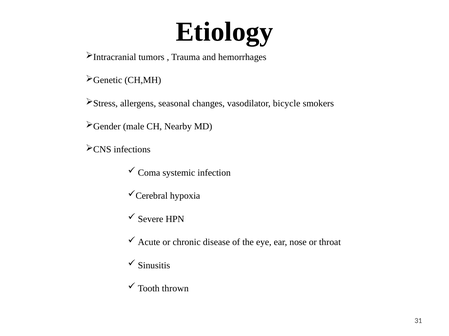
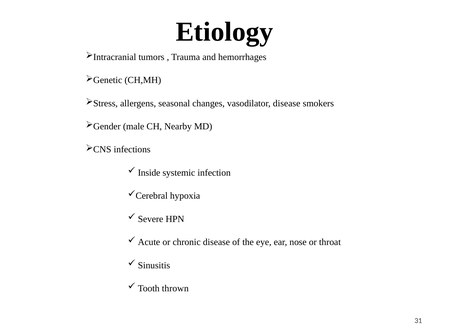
vasodilator bicycle: bicycle -> disease (287, 104)
Coma: Coma -> Inside (149, 173)
